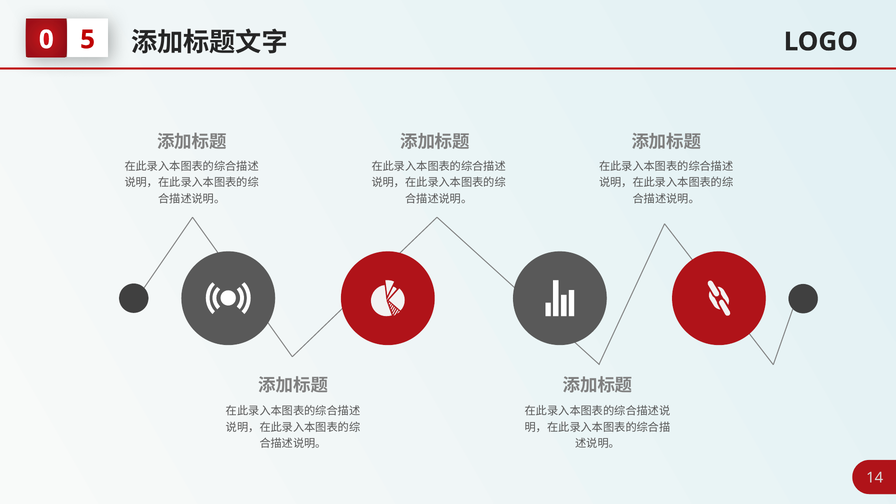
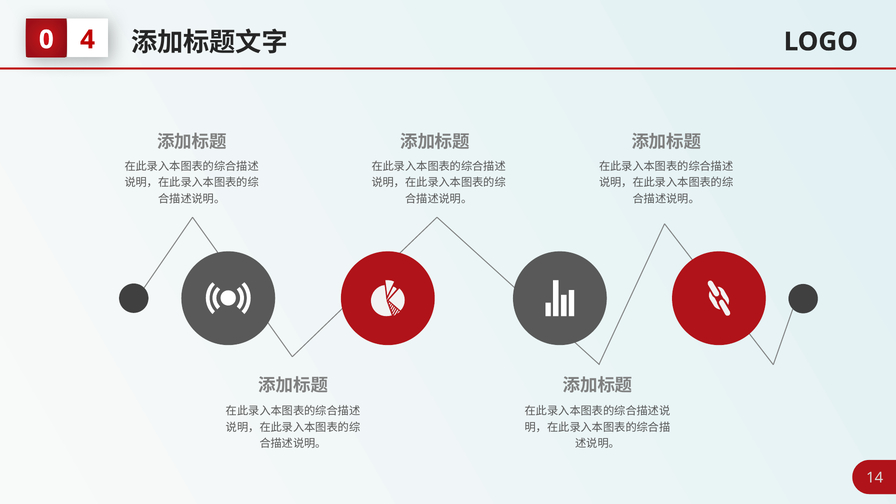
5: 5 -> 4 (88, 40)
